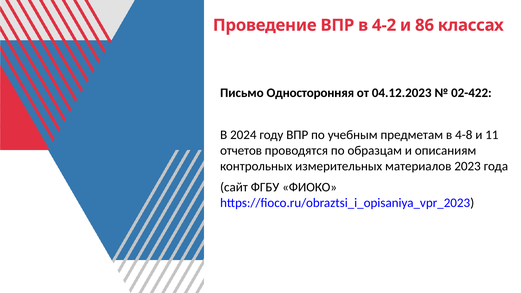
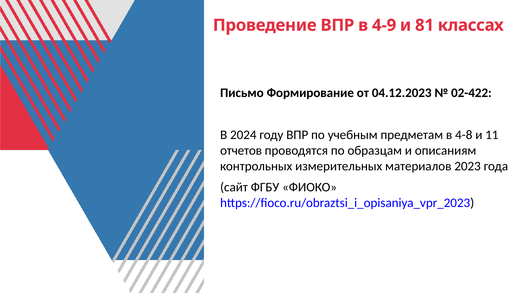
4-2: 4-2 -> 4-9 (384, 25)
86: 86 -> 81 (425, 25)
Односторонняя: Односторонняя -> Формирование (310, 93)
